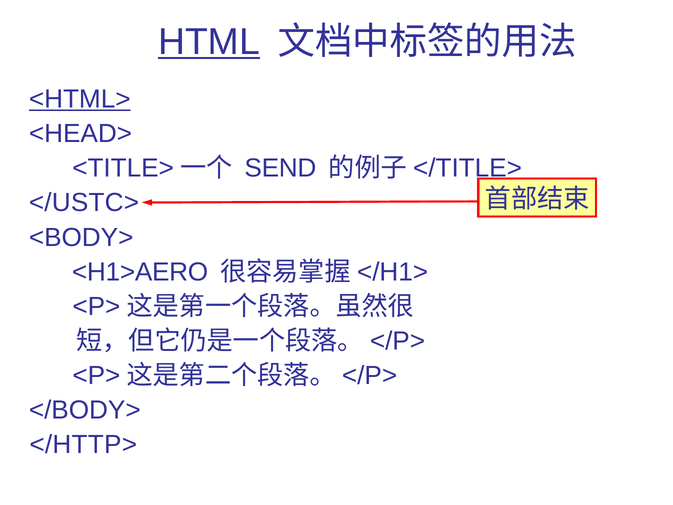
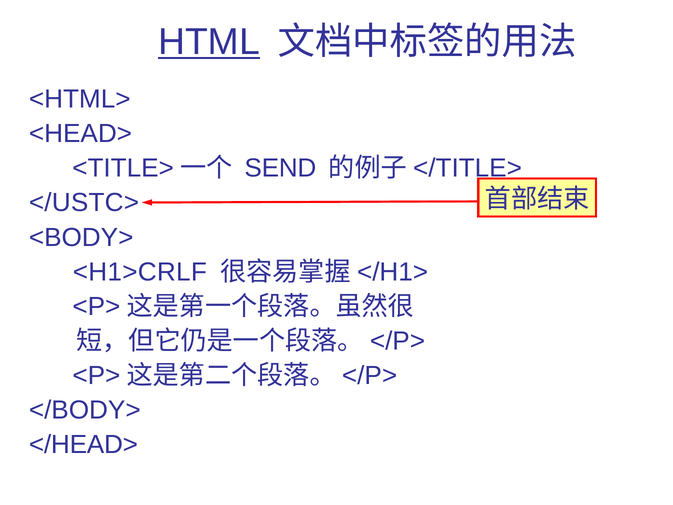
<HTML> underline: present -> none (80, 99)
<H1>AERO: <H1>AERO -> <H1>CRLF (140, 272)
</HTTP>: </HTTP> -> </HEAD> (83, 445)
